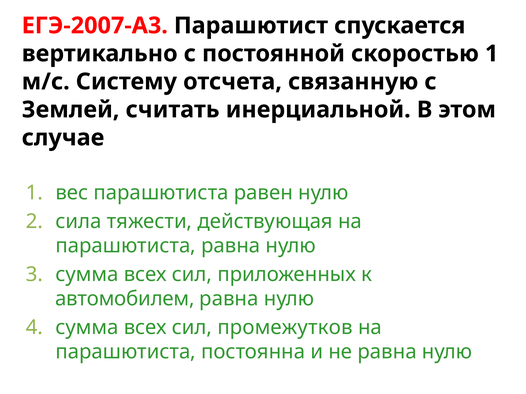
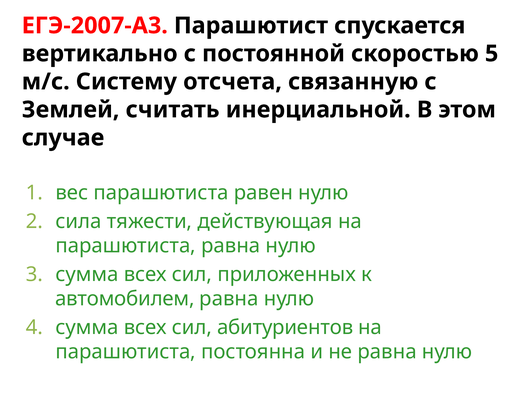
скоростью 1: 1 -> 5 (492, 54)
промежутков: промежутков -> абитуриентов (285, 328)
